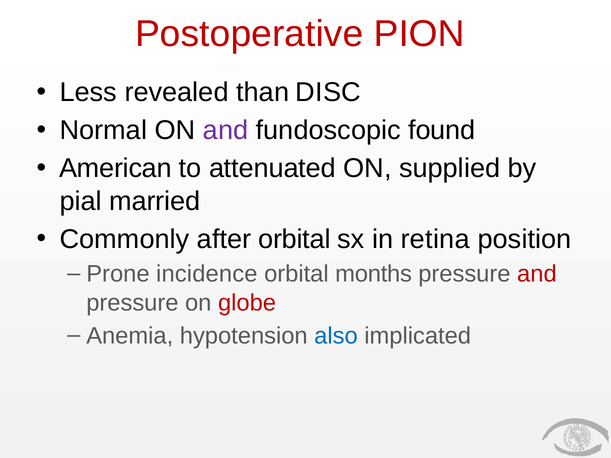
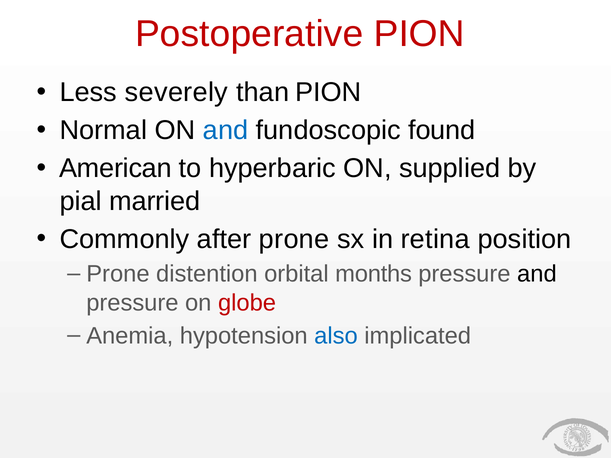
revealed: revealed -> severely (176, 93)
than DISC: DISC -> PION (328, 93)
and colour: purple -> blue (226, 131)
attenuated: attenuated -> hyperbaric (272, 169)
after orbital: orbital -> prone (294, 239)
incidence: incidence -> distention (207, 274)
and colour: red -> black (537, 274)
